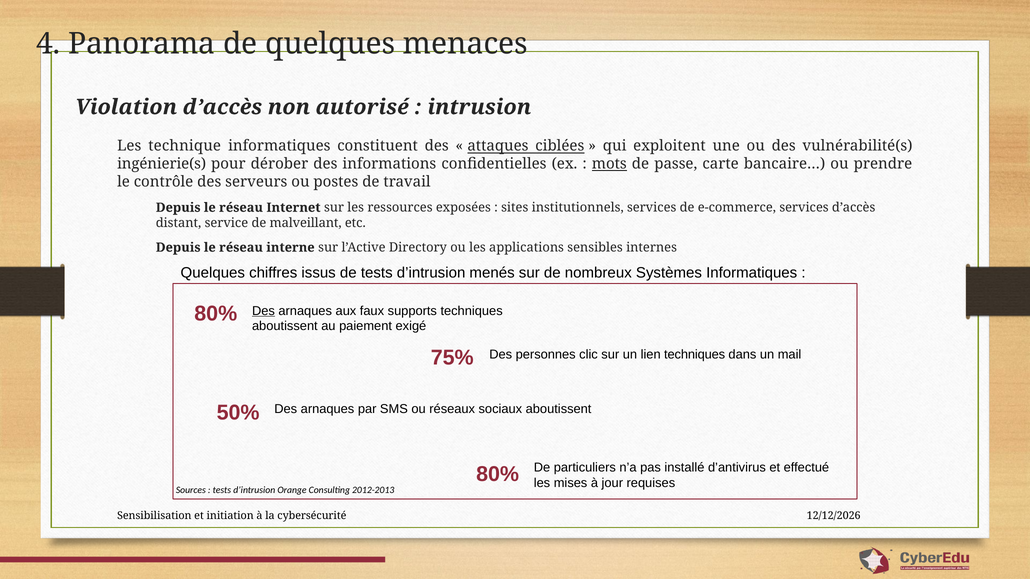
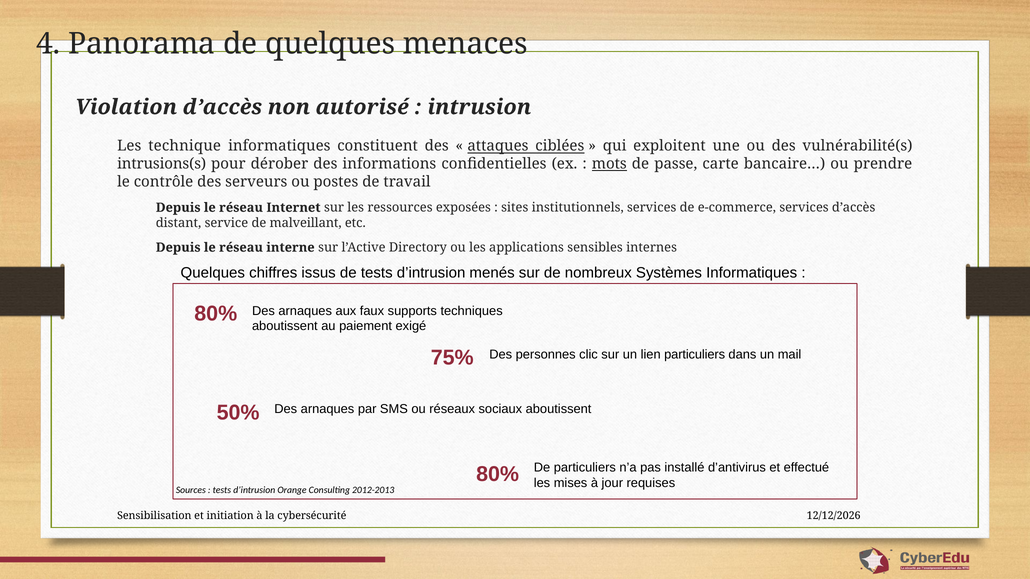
ingénierie(s: ingénierie(s -> intrusions(s (162, 164)
Des underline: present -> none (263, 311)
lien techniques: techniques -> particuliers (695, 355)
